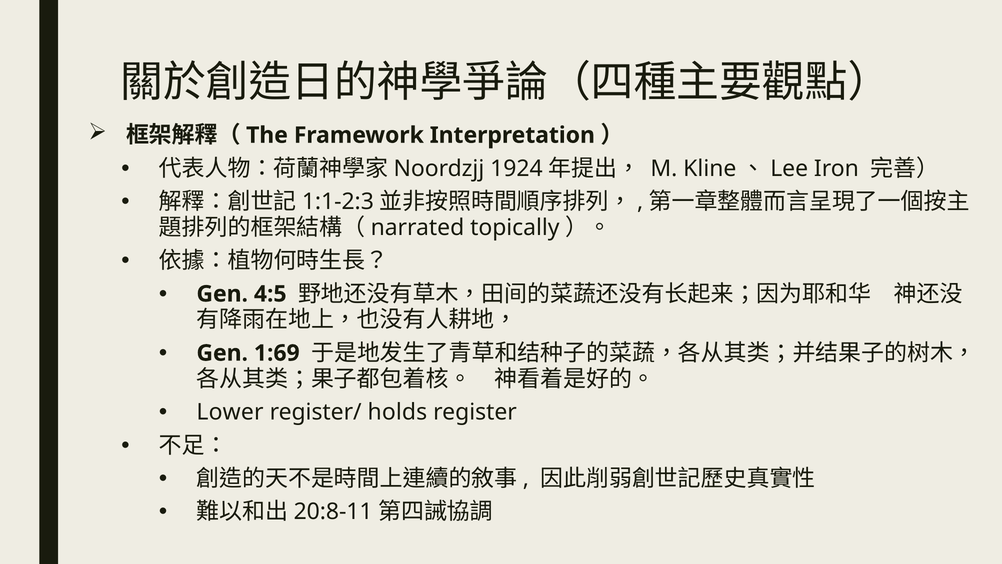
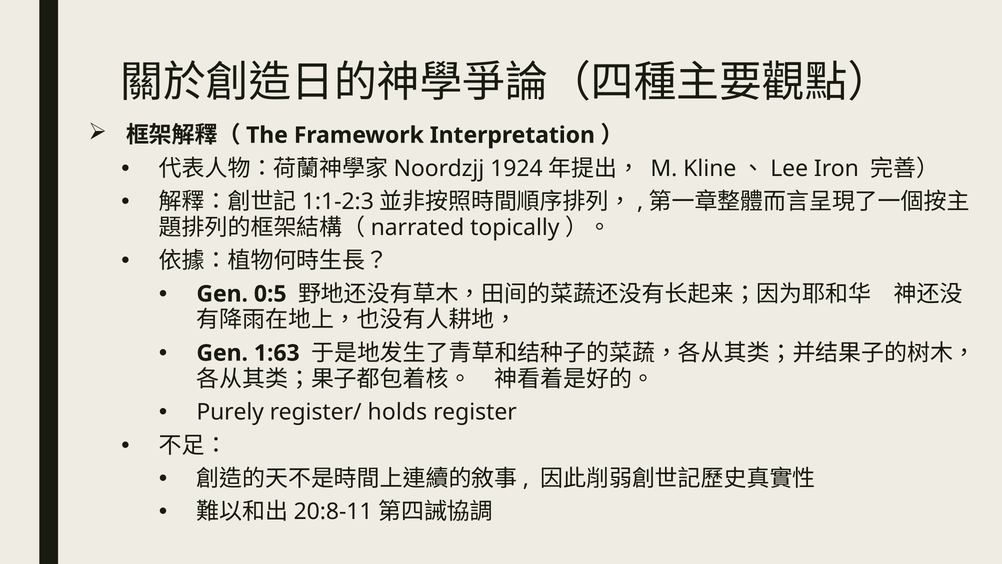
4:5: 4:5 -> 0:5 (270, 294)
1:69: 1:69 -> 1:63 (277, 353)
Lower: Lower -> Purely (230, 412)
